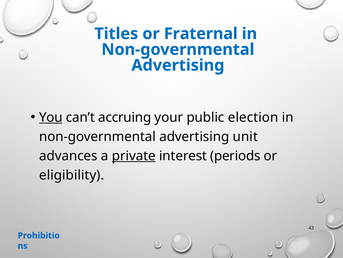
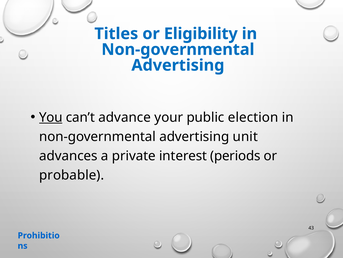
Fraternal: Fraternal -> Eligibility (201, 34)
accruing: accruing -> advance (125, 117)
private underline: present -> none (134, 155)
eligibility: eligibility -> probable (72, 175)
